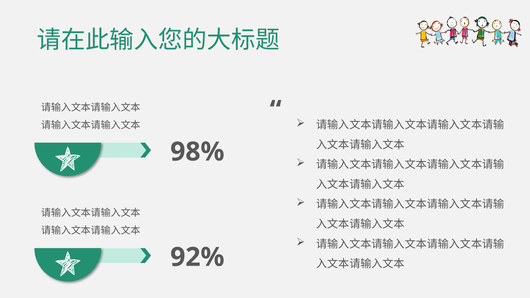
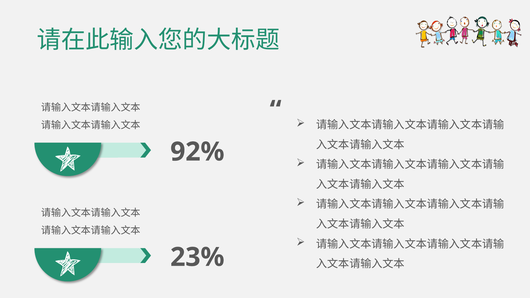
98%: 98% -> 92% (197, 152)
92%: 92% -> 23% (197, 257)
